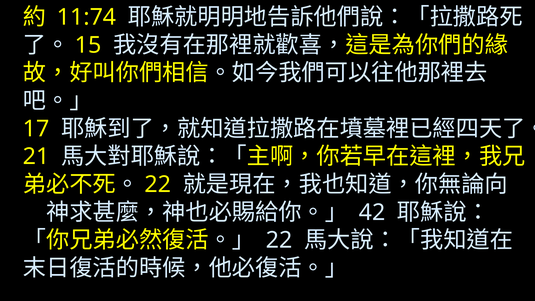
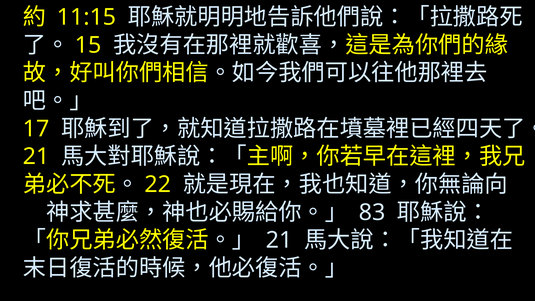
11:74: 11:74 -> 11:15 (87, 17)
42: 42 -> 83 (372, 212)
22: 22 -> 21 (279, 240)
